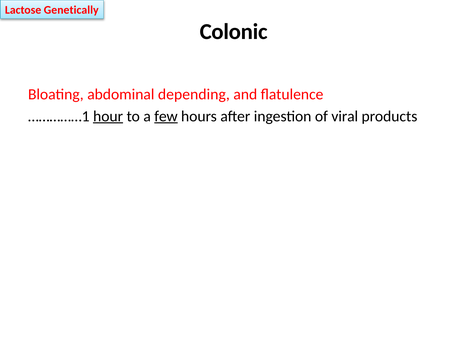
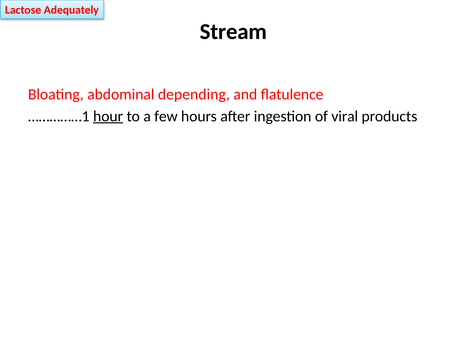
Genetically: Genetically -> Adequately (71, 10)
Colonic: Colonic -> Stream (234, 32)
few underline: present -> none (166, 116)
